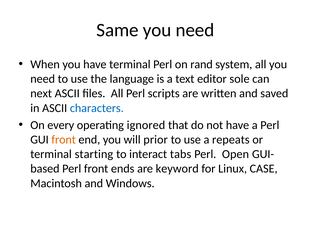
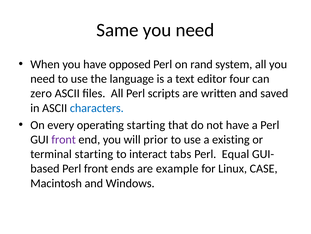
have terminal: terminal -> opposed (130, 64)
sole: sole -> four (240, 79)
next: next -> zero (41, 93)
operating ignored: ignored -> starting (146, 125)
front colour: orange -> purple (64, 139)
repeats: repeats -> existing (231, 139)
Open: Open -> Equal (236, 154)
keyword: keyword -> example (177, 168)
